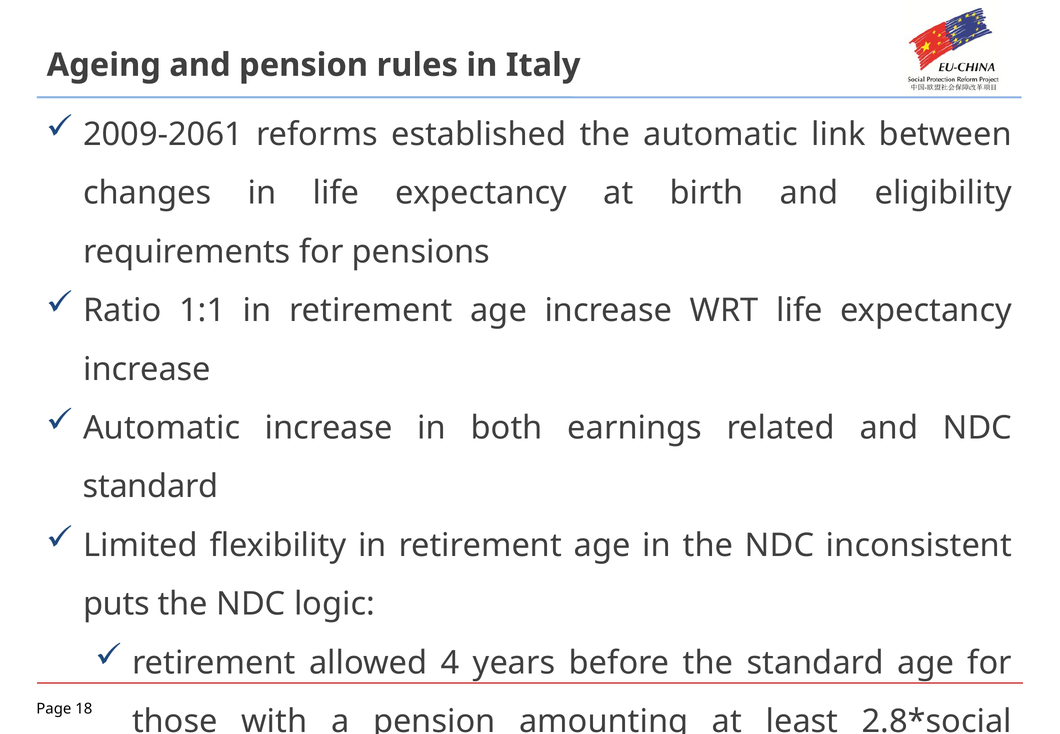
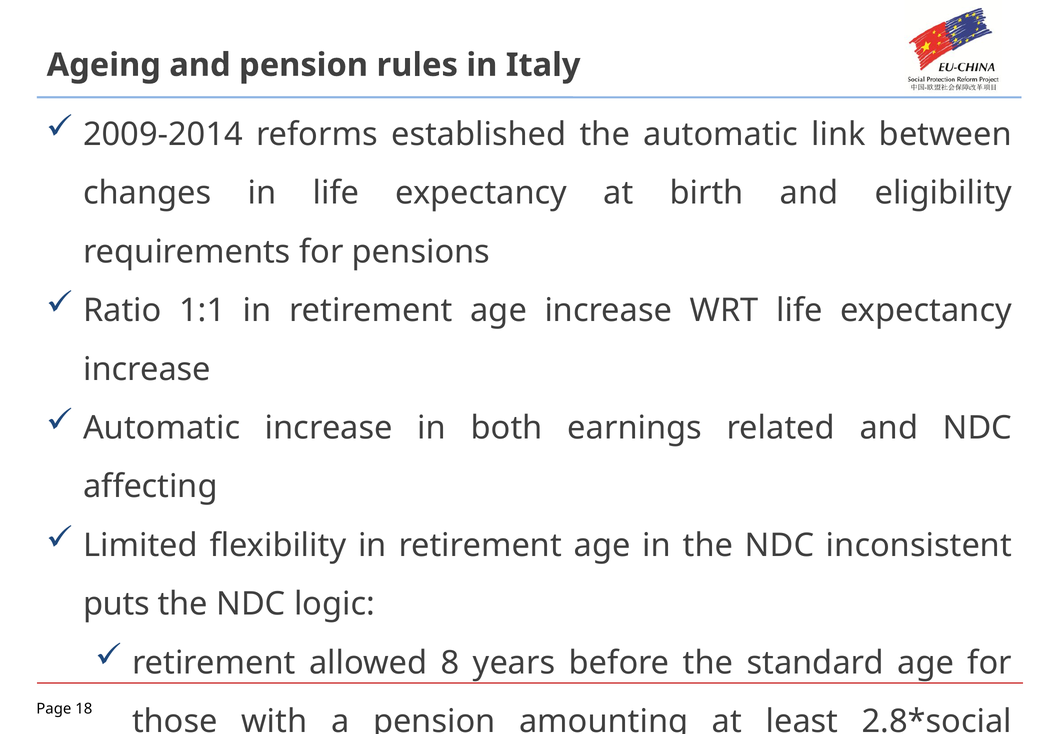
2009-2061: 2009-2061 -> 2009-2014 (163, 134)
standard: standard -> affecting (150, 487)
4: 4 -> 8 (450, 663)
